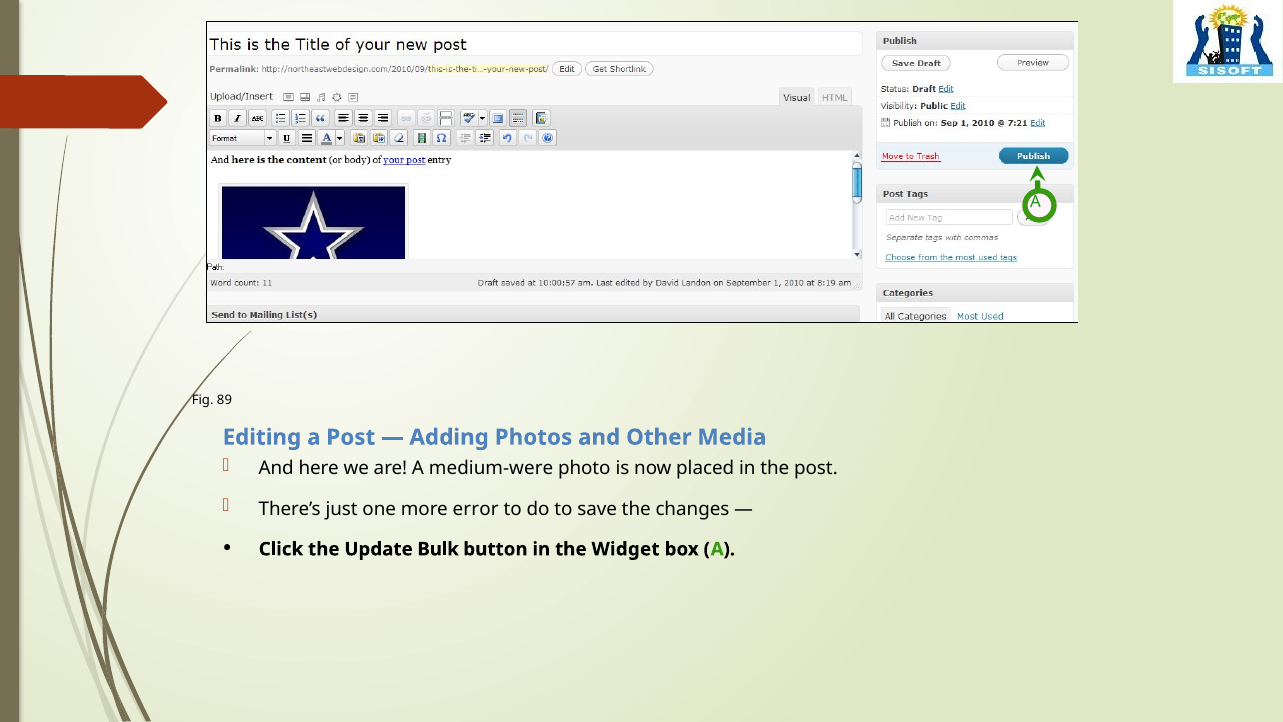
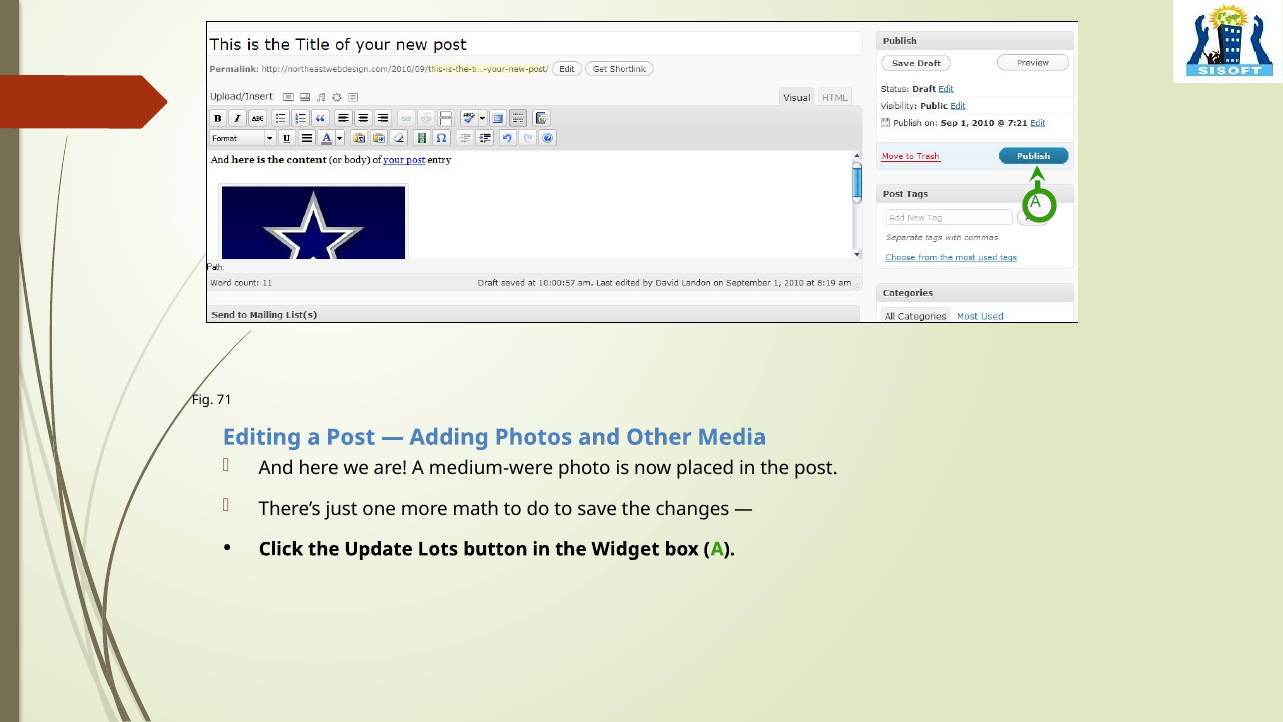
89: 89 -> 71 (224, 400)
error: error -> math (476, 509)
Bulk: Bulk -> Lots (438, 549)
